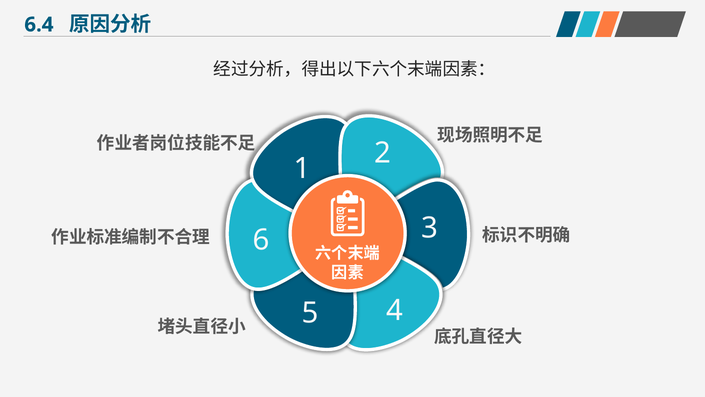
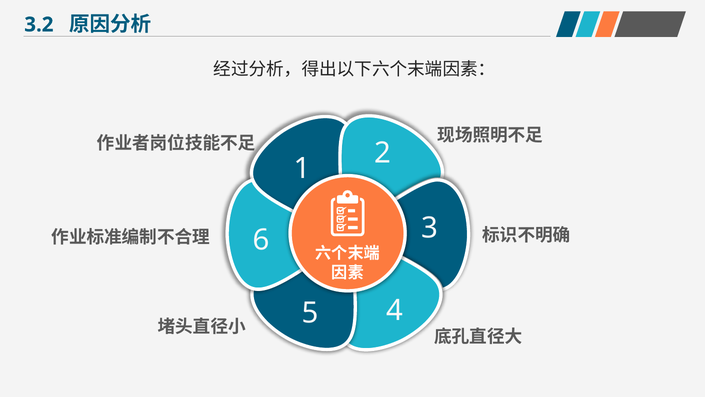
6.4: 6.4 -> 3.2 (39, 25)
